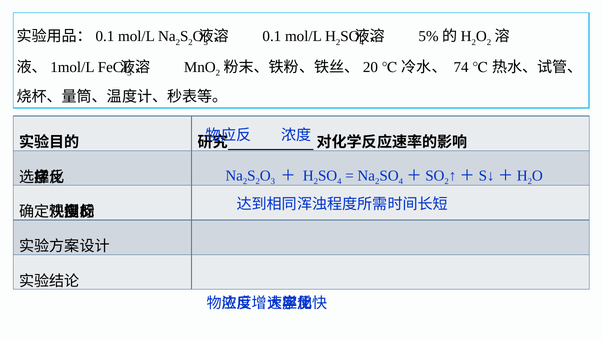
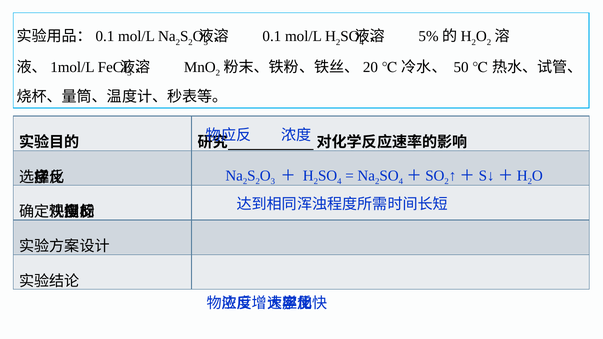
74: 74 -> 50 (461, 67)
